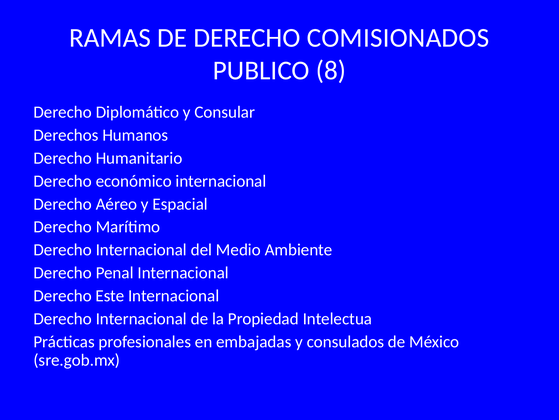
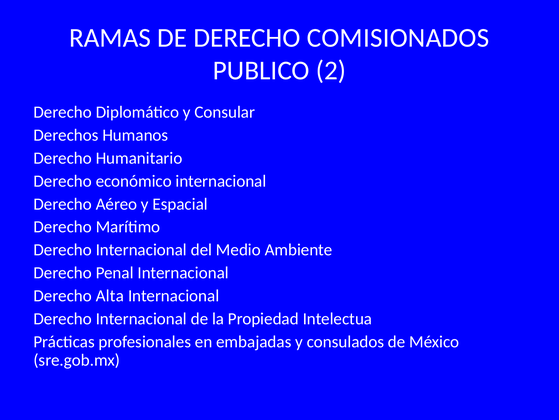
8: 8 -> 2 (331, 70)
Este: Este -> Alta (110, 295)
